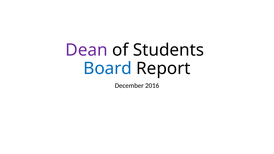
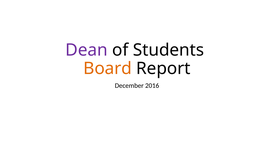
Board colour: blue -> orange (108, 68)
